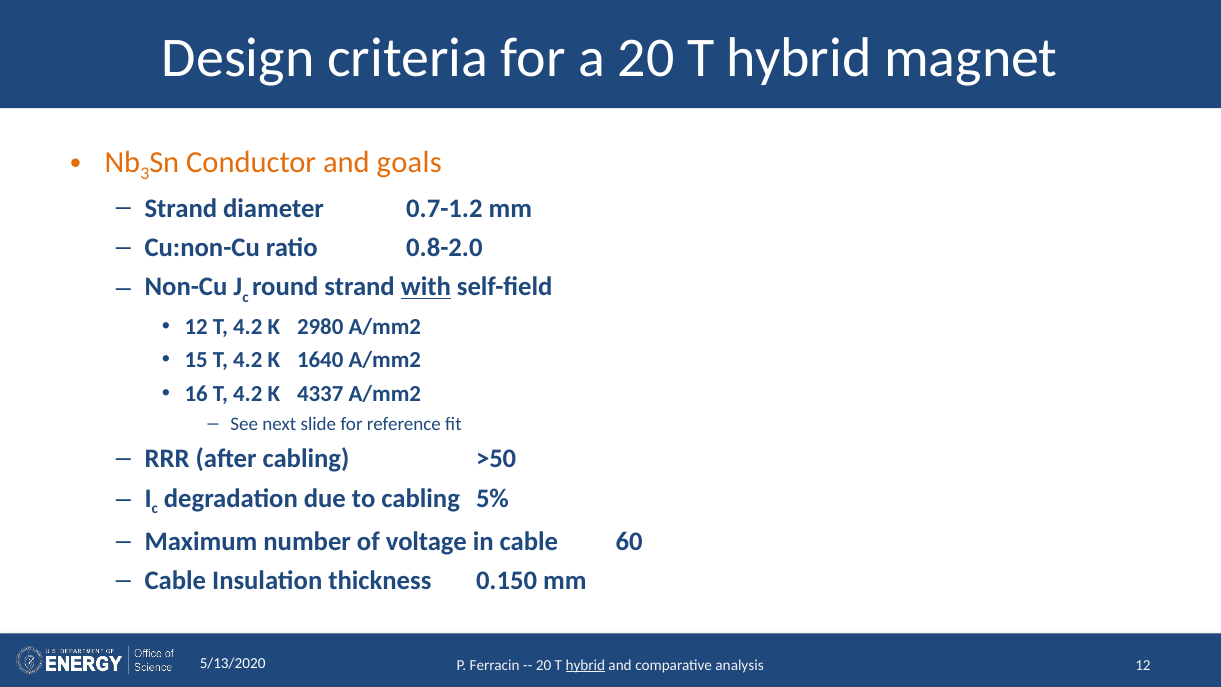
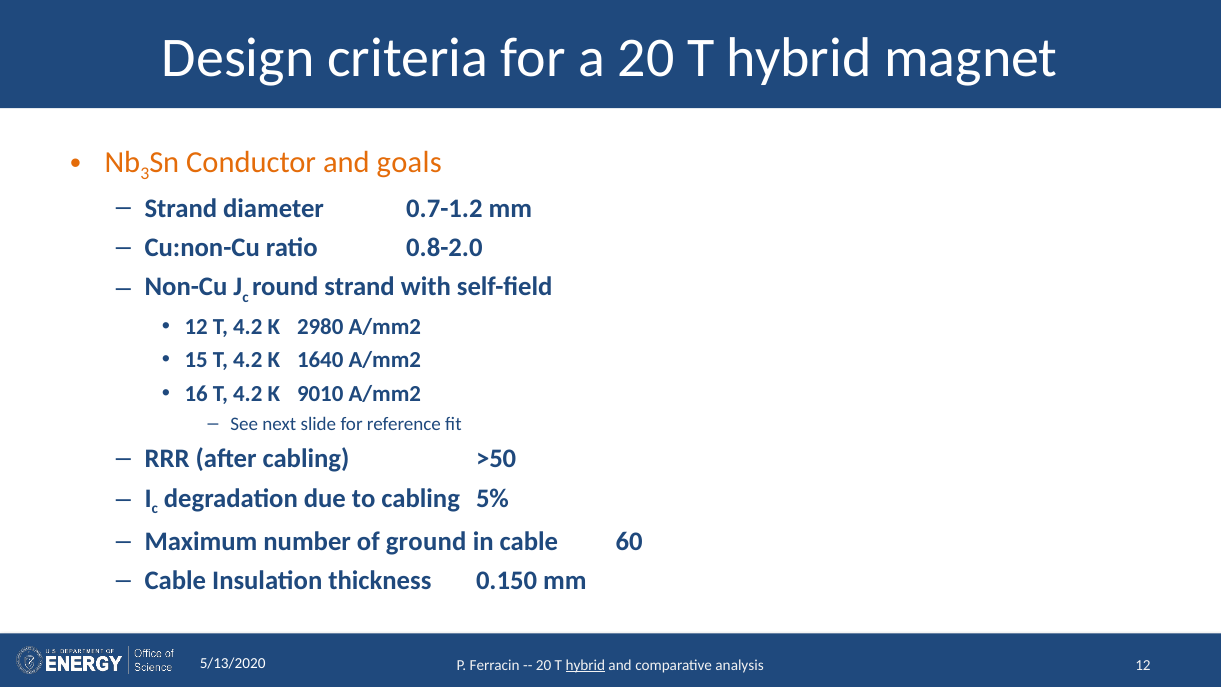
with underline: present -> none (426, 287)
4337: 4337 -> 9010 (320, 394)
voltage: voltage -> ground (426, 541)
